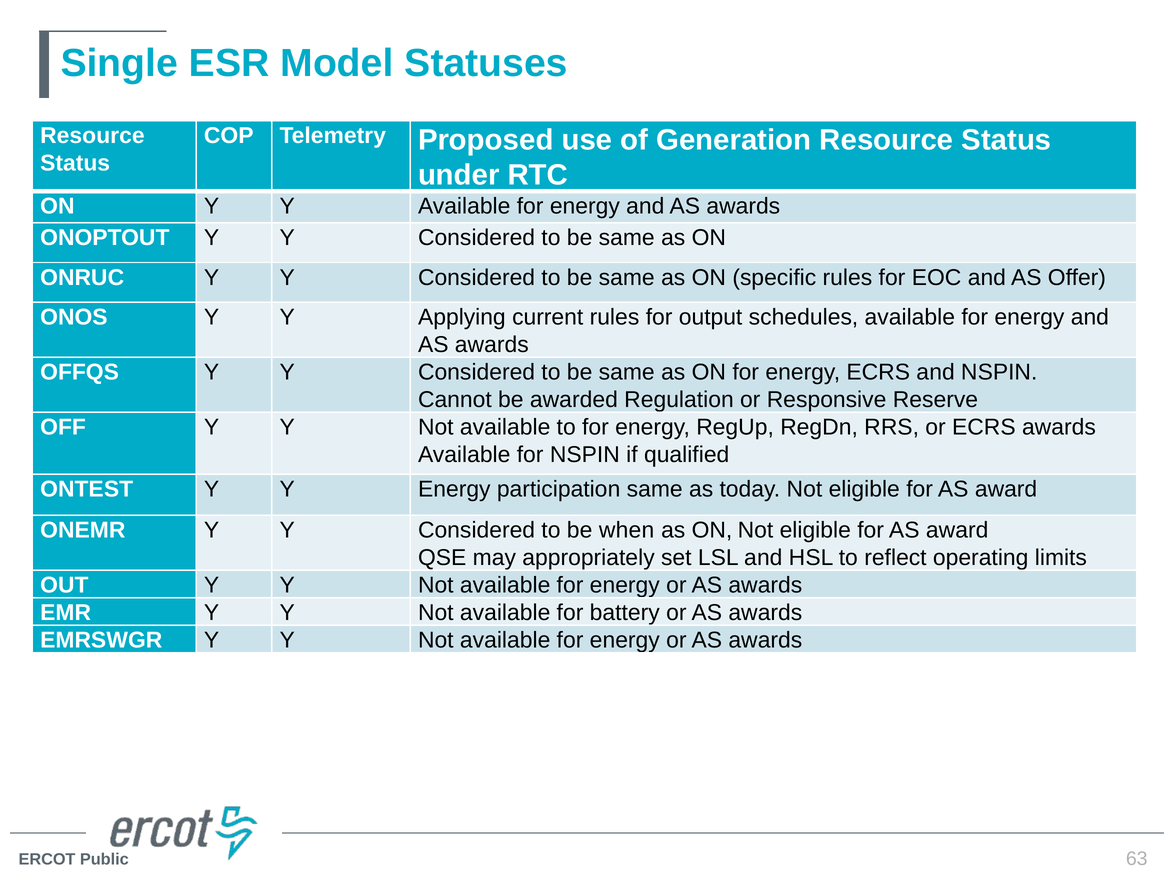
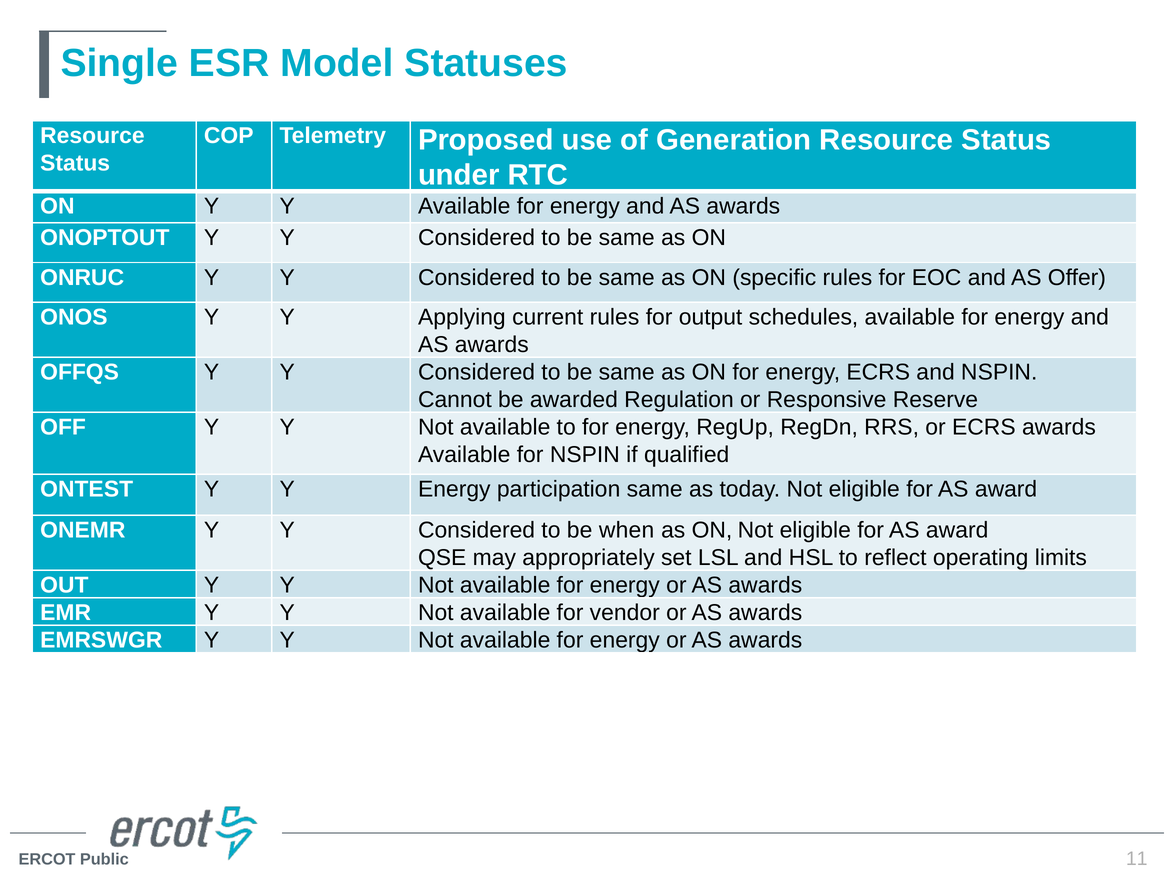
battery: battery -> vendor (625, 613)
63: 63 -> 11 (1137, 859)
